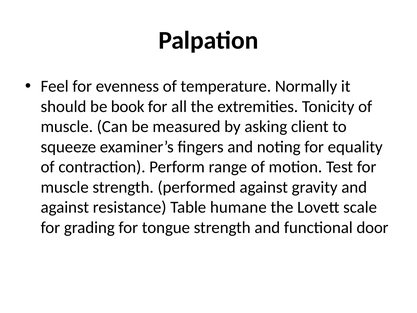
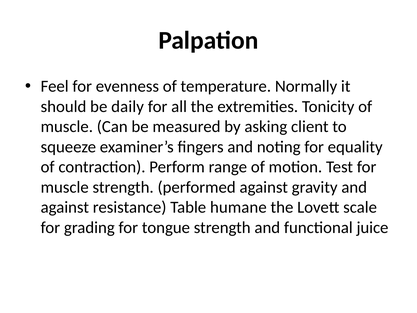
book: book -> daily (128, 106)
door: door -> juice (372, 227)
